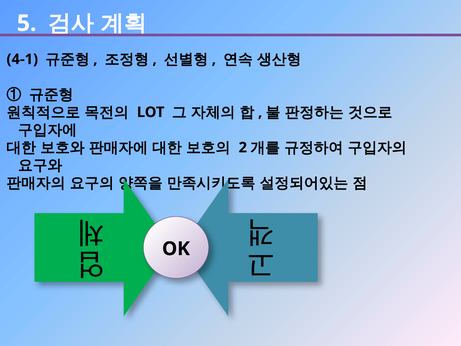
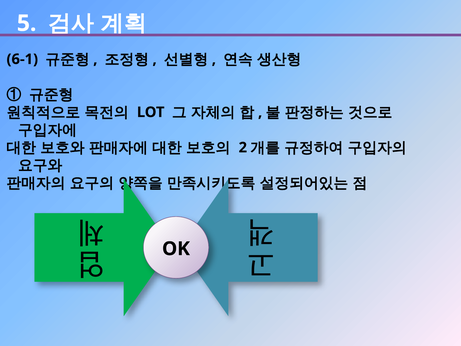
4-1: 4-1 -> 6-1 (22, 59)
